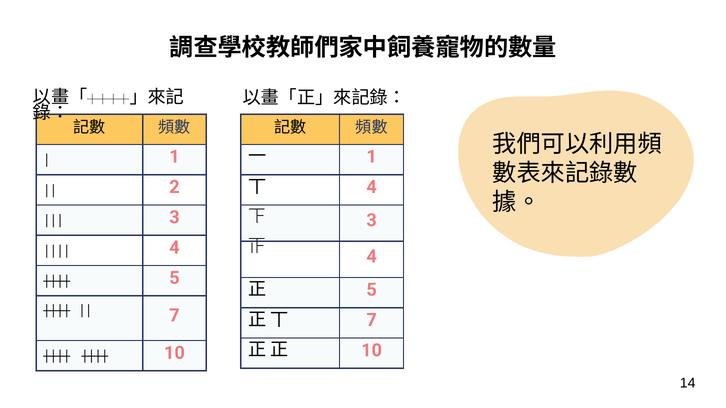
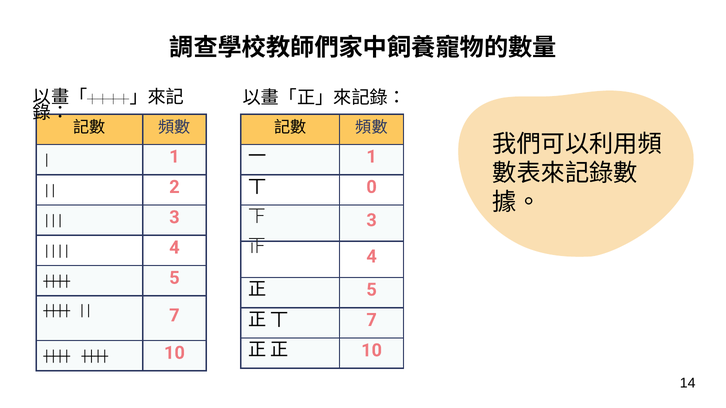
4: 4 -> 0 (372, 187)
